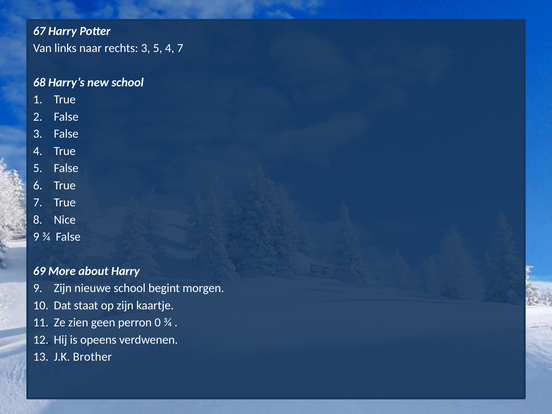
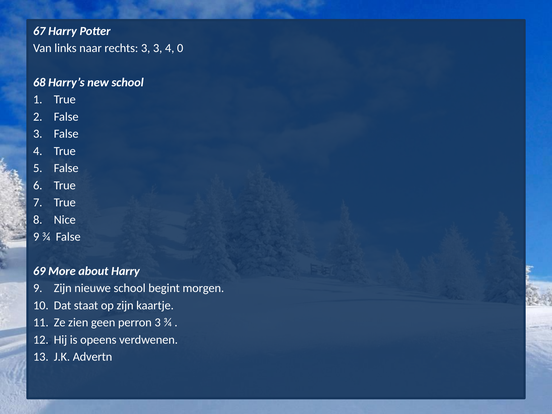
3 5: 5 -> 3 (158, 48)
4 7: 7 -> 0 (180, 48)
perron 0: 0 -> 3 (158, 323)
Brother: Brother -> Advertn (93, 357)
